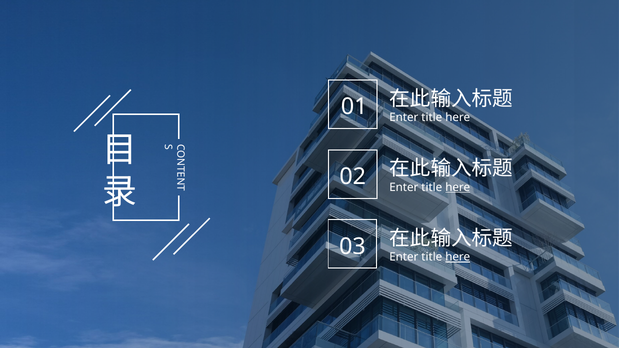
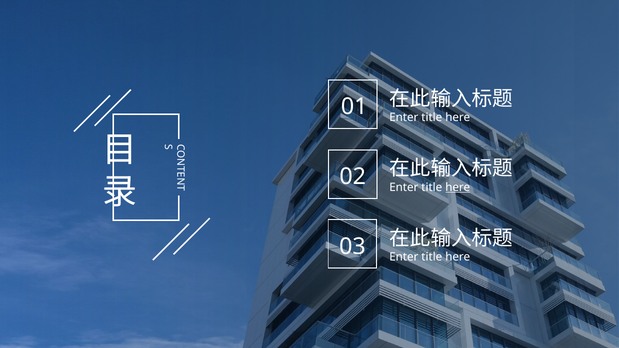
here underline: present -> none (458, 257)
